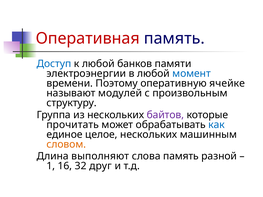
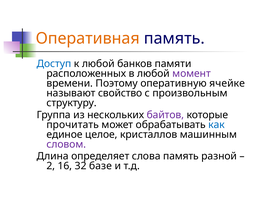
Оперативная colour: red -> orange (88, 38)
электроэнергии: электроэнергии -> расположенных (86, 74)
момент colour: blue -> purple (192, 74)
модулей: модулей -> свойство (120, 93)
целое нескольких: нескольких -> кристаллов (149, 135)
словом colour: orange -> purple (66, 144)
выполняют: выполняют -> определяет (100, 156)
1: 1 -> 2 (51, 166)
друг: друг -> базе (101, 166)
